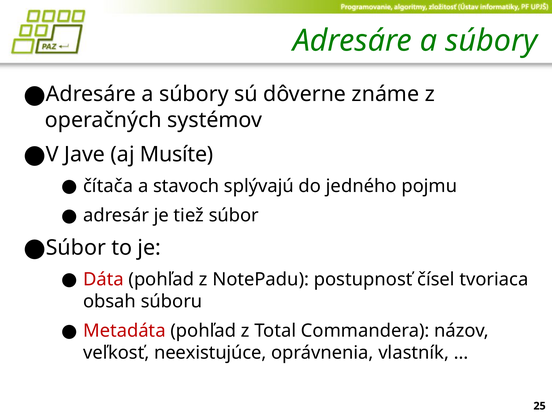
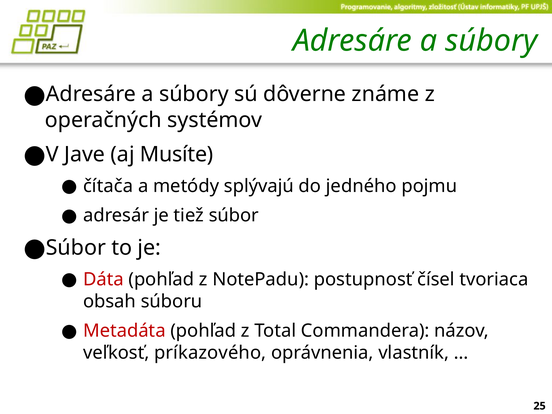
stavoch: stavoch -> metódy (186, 186)
neexistujúce: neexistujúce -> príkazového (210, 353)
